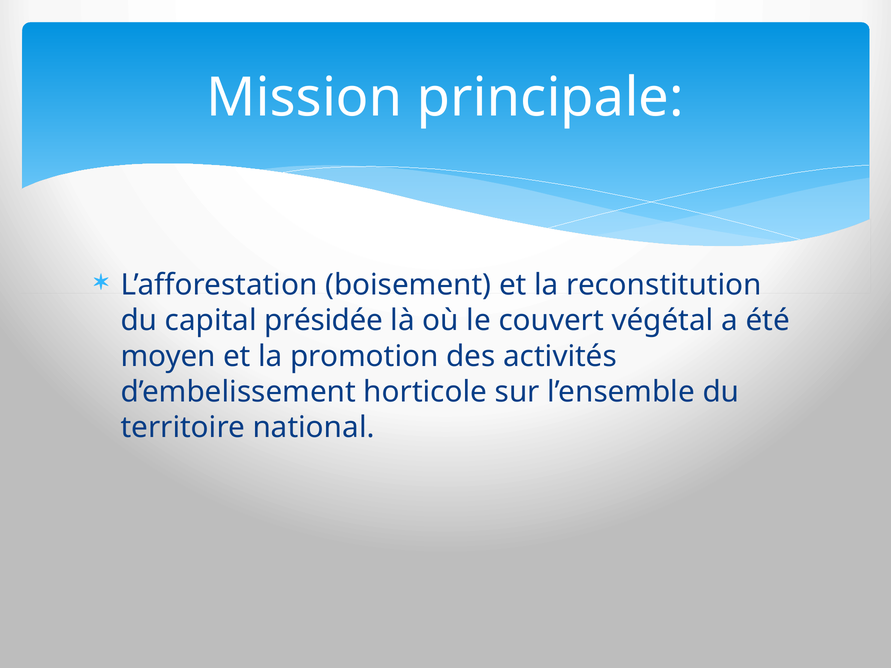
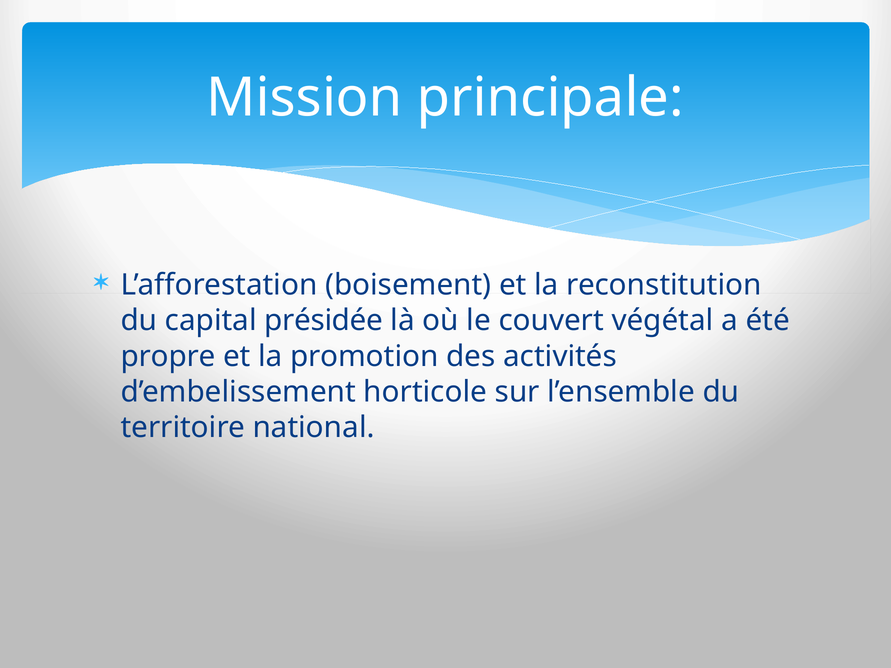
moyen: moyen -> propre (168, 356)
